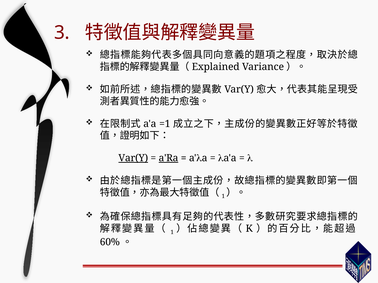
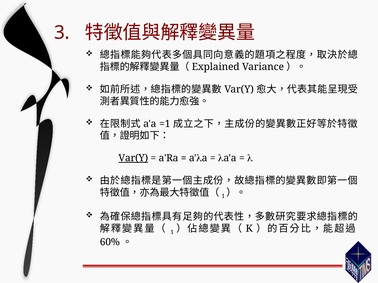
a'Ra underline: present -> none (169, 158)
